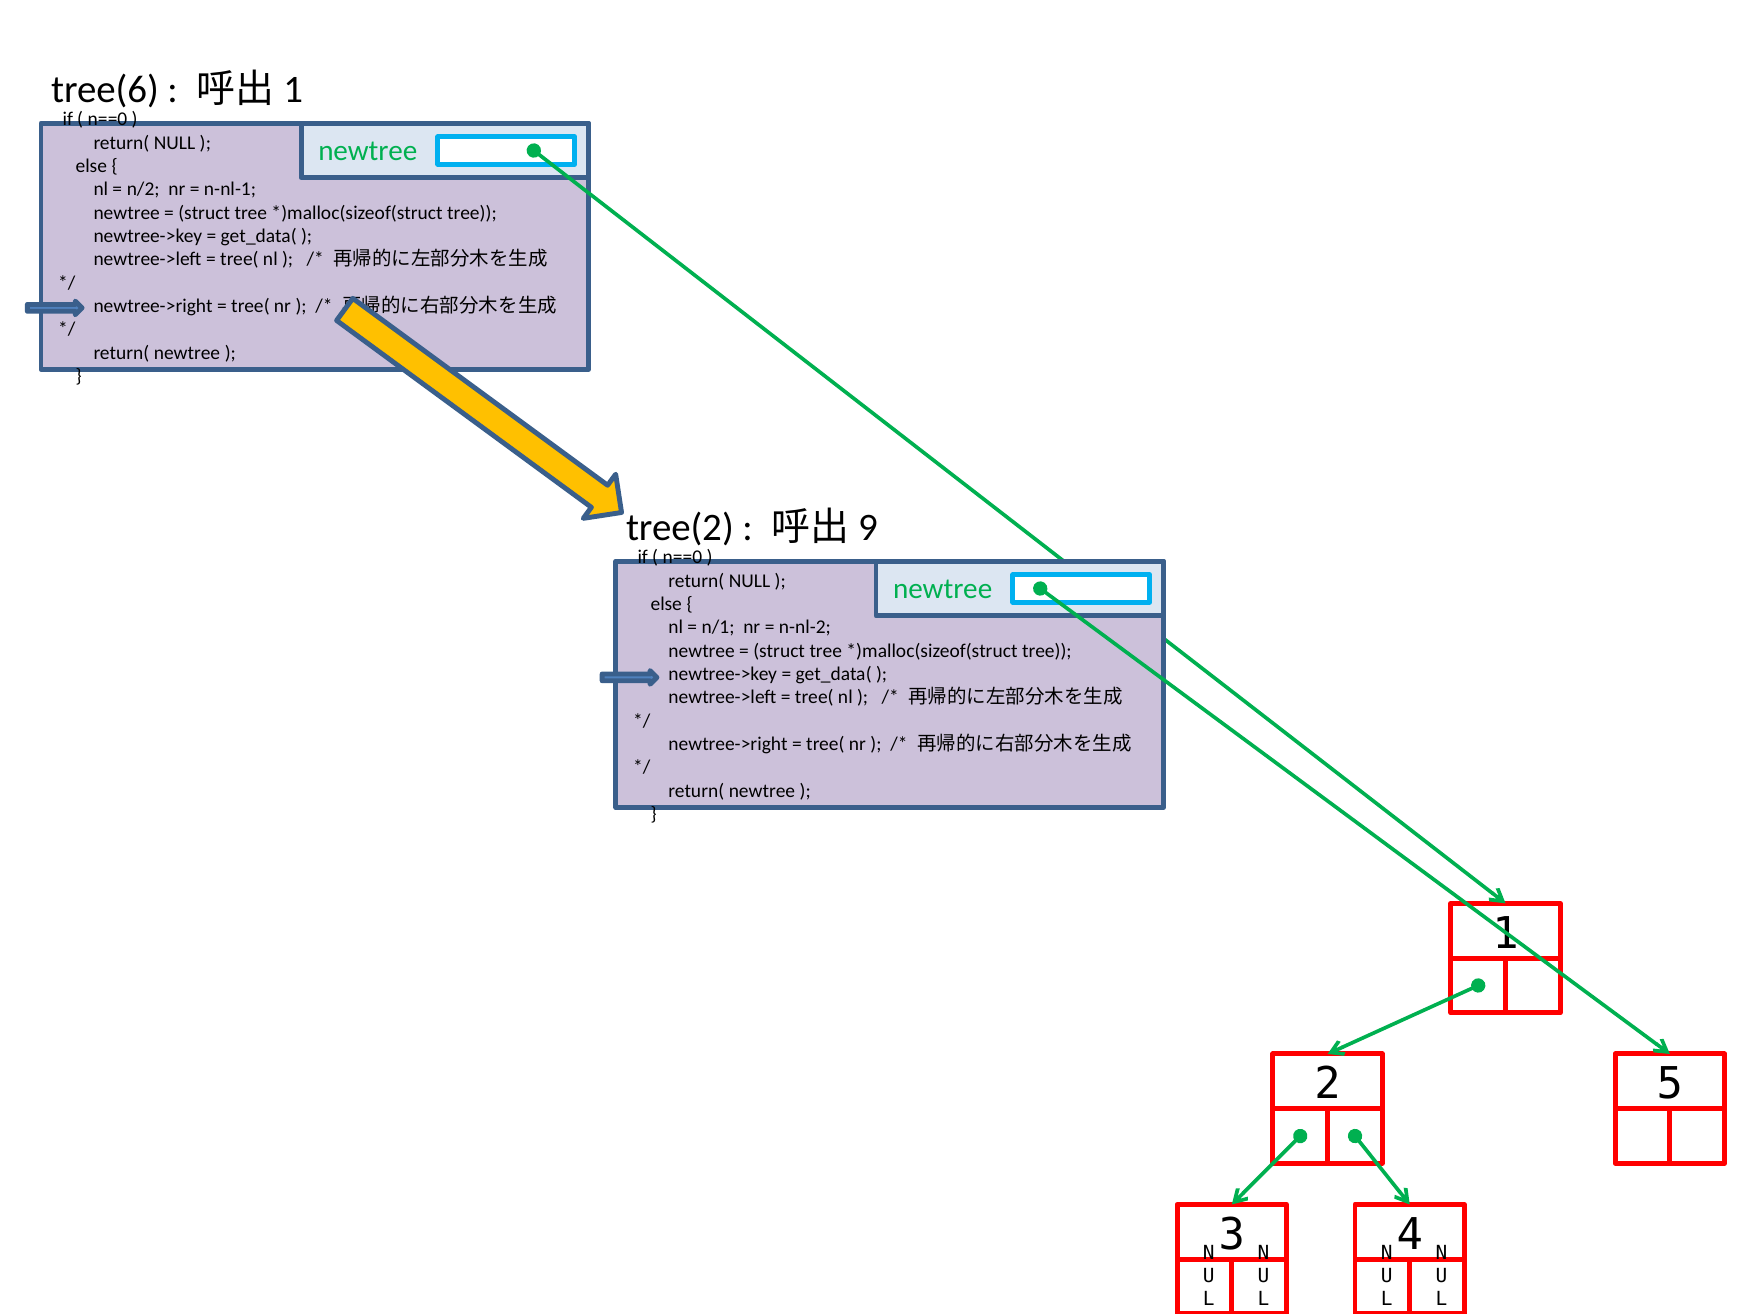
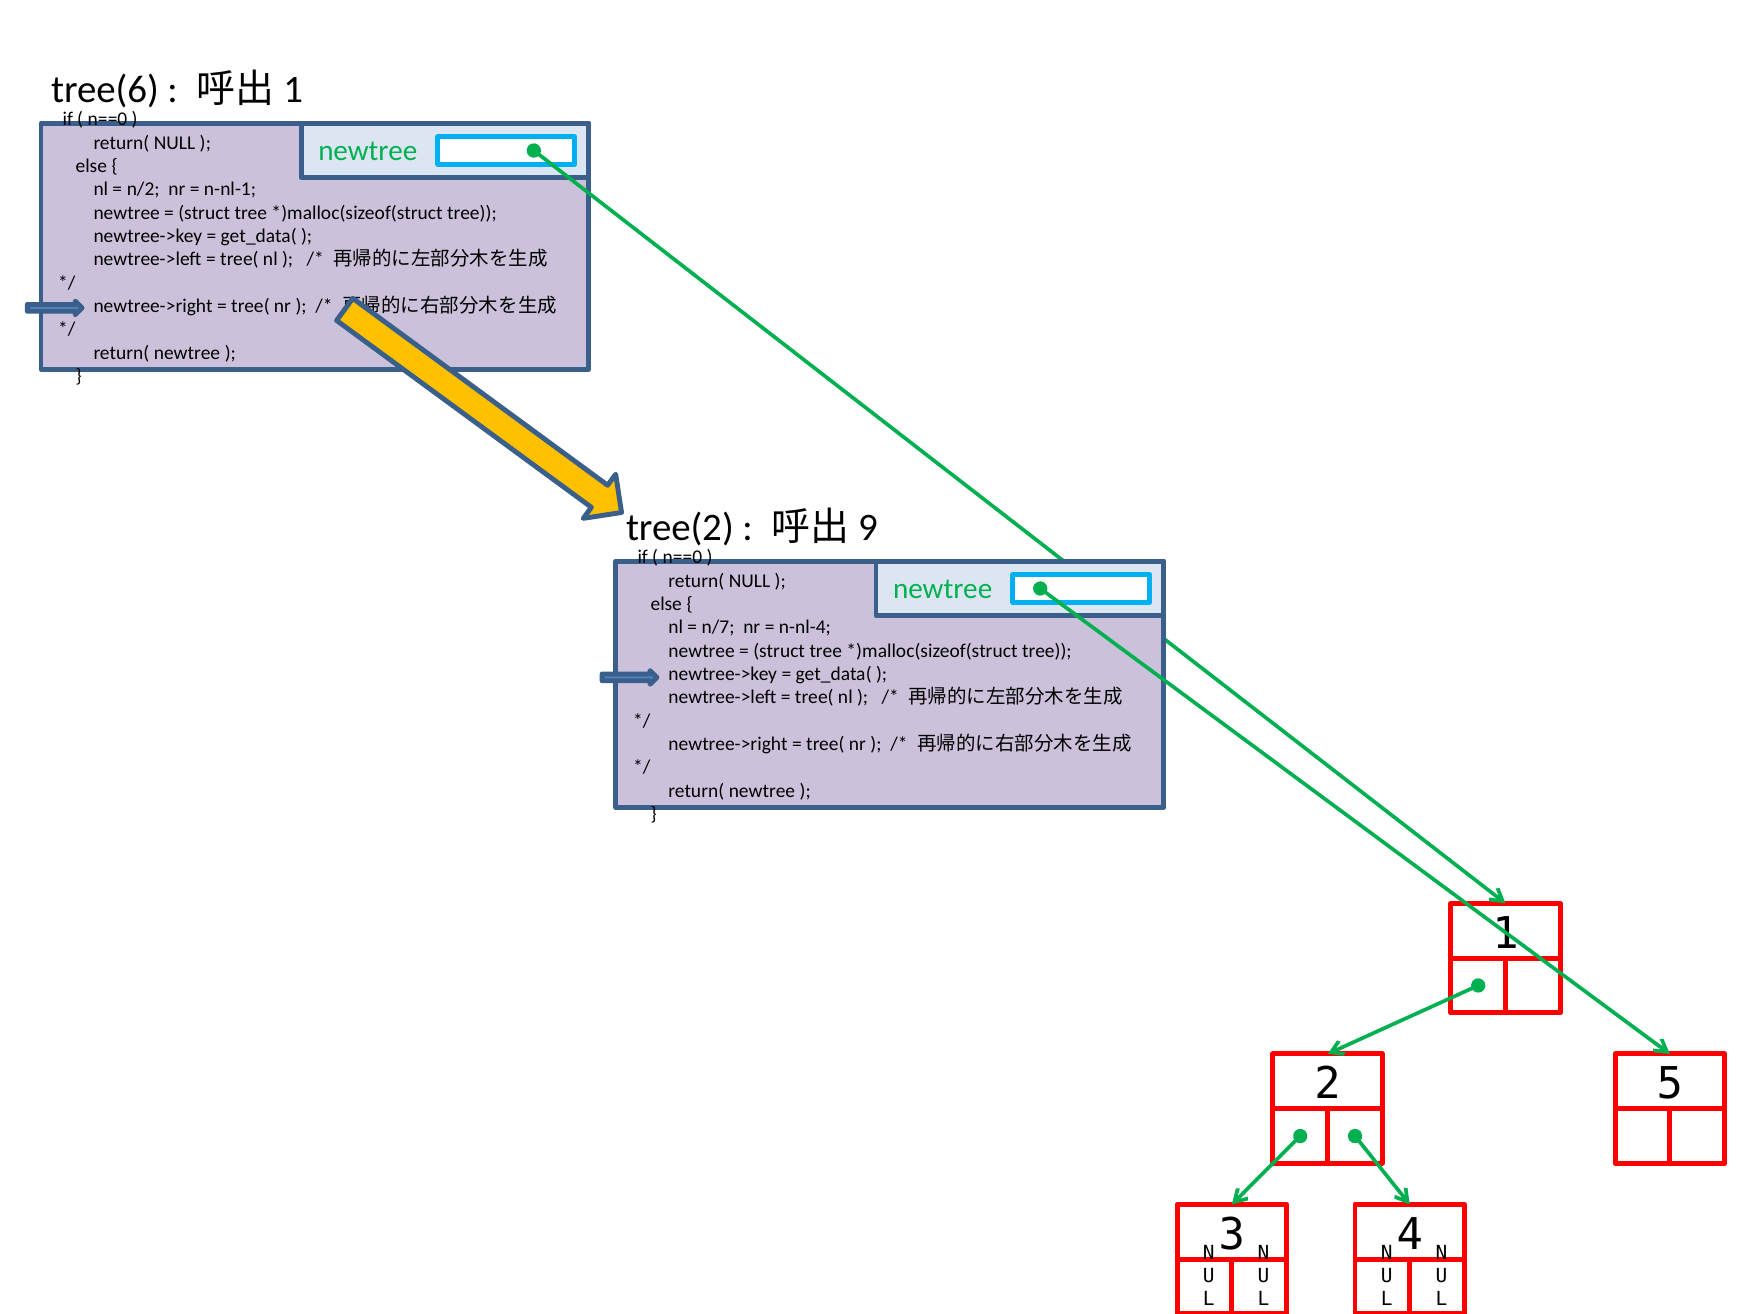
n/1: n/1 -> n/7 (718, 627)
n-nl-2: n-nl-2 -> n-nl-4 (805, 627)
